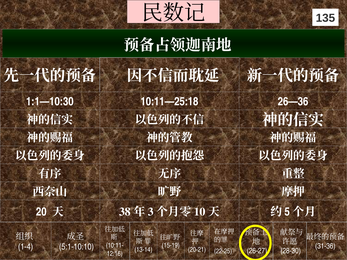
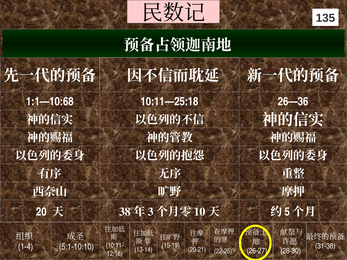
1:1—10:30: 1:1—10:30 -> 1:1—10:68 (50, 102)
